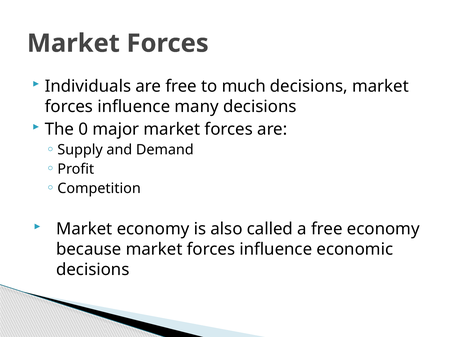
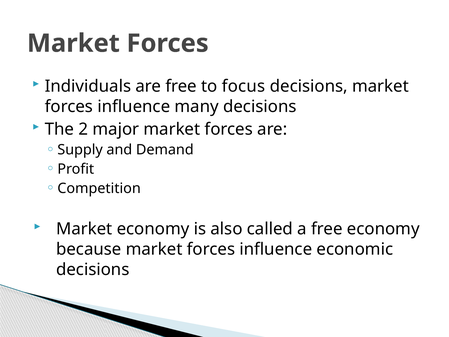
much: much -> focus (244, 86)
0: 0 -> 2 (83, 129)
